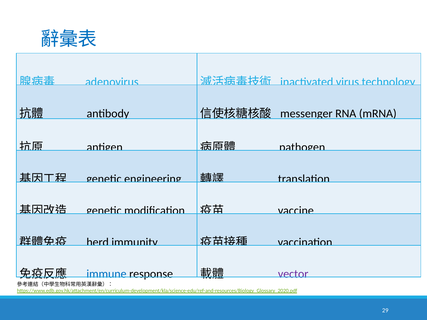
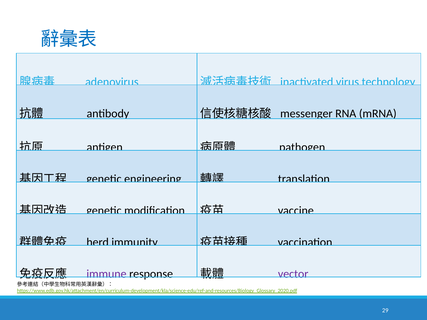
immune colour: blue -> purple (106, 274)
